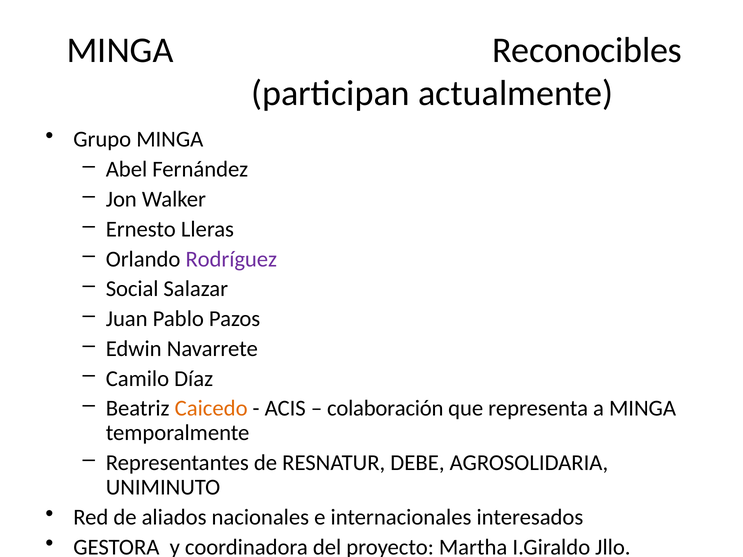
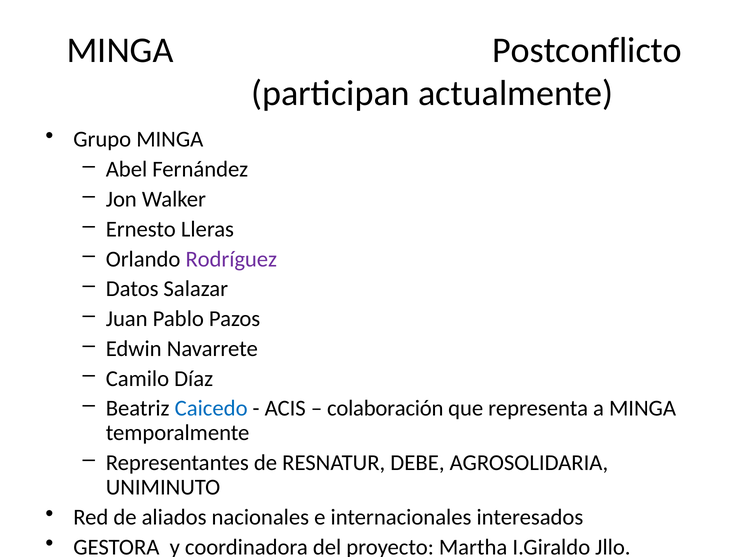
Reconocibles: Reconocibles -> Postconflicto (587, 50)
Social: Social -> Datos (132, 289)
Caicedo colour: orange -> blue (211, 409)
